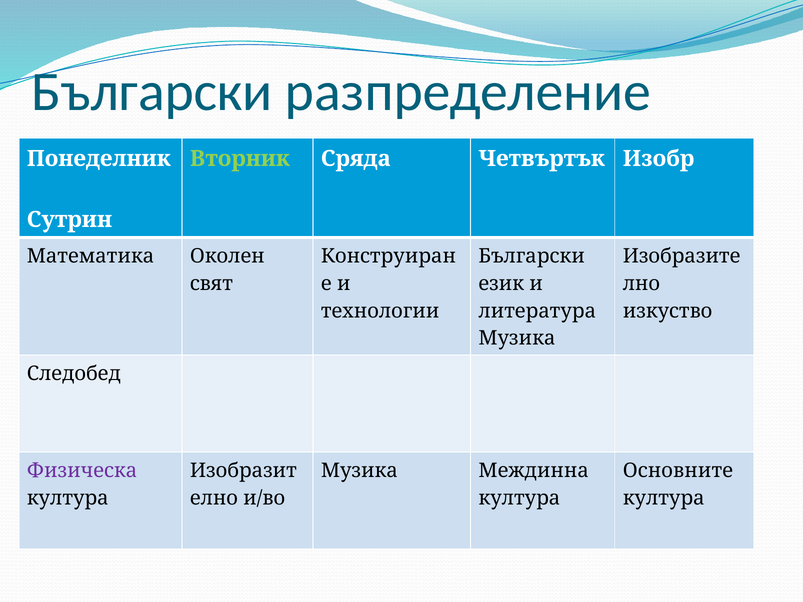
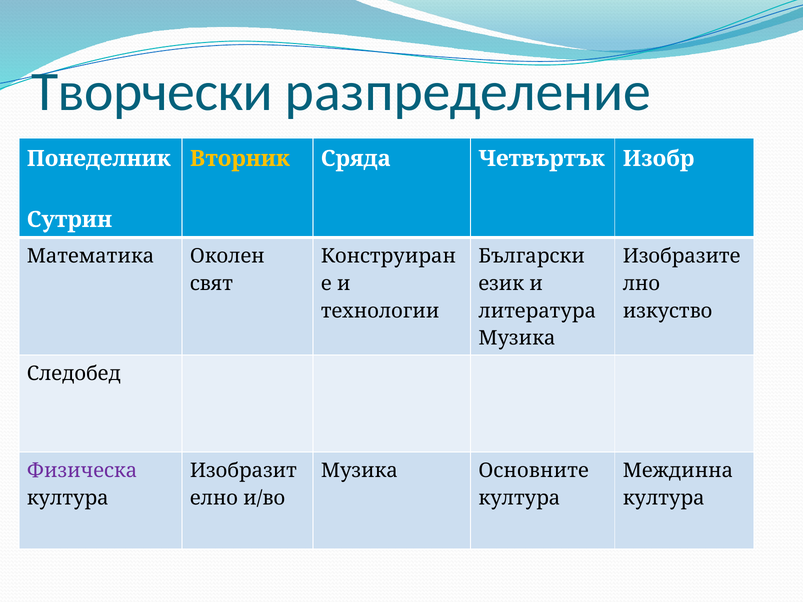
Български: Български -> Творчески (152, 92)
Вторник colour: light green -> yellow (240, 159)
Междинна: Междинна -> Основните (534, 471)
Основните: Основните -> Междинна (678, 471)
